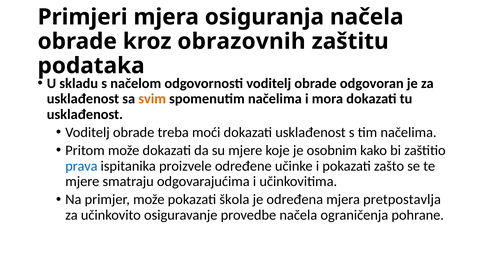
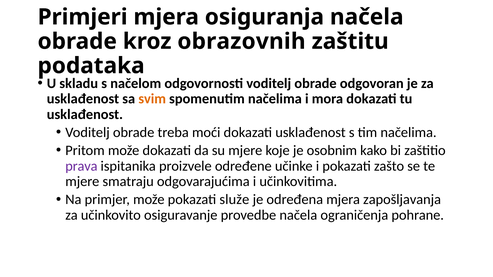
prava colour: blue -> purple (81, 166)
škola: škola -> služe (234, 200)
pretpostavlja: pretpostavlja -> zapošljavanja (402, 200)
